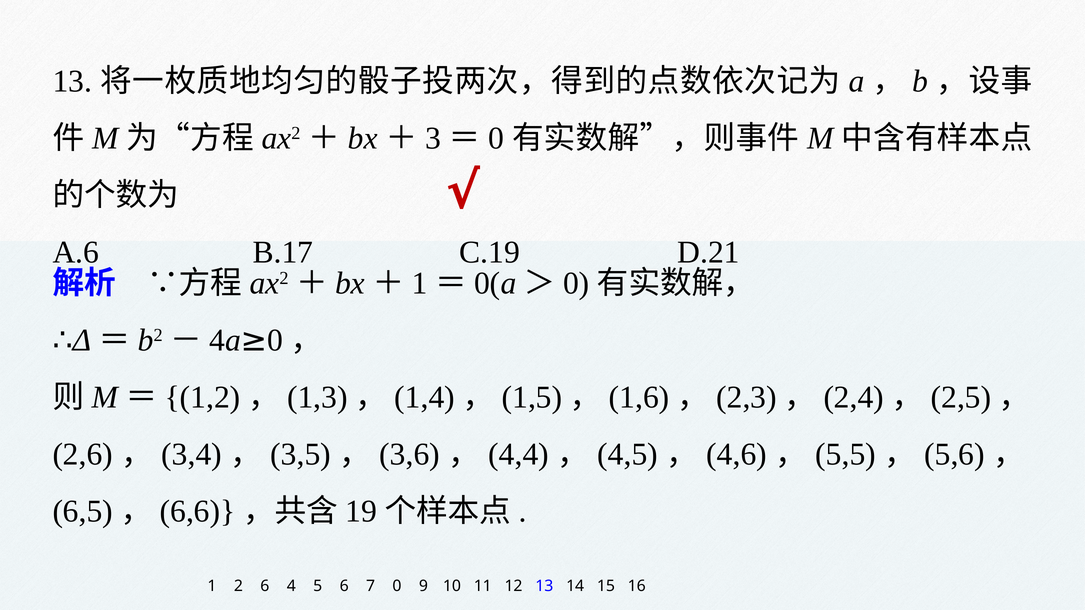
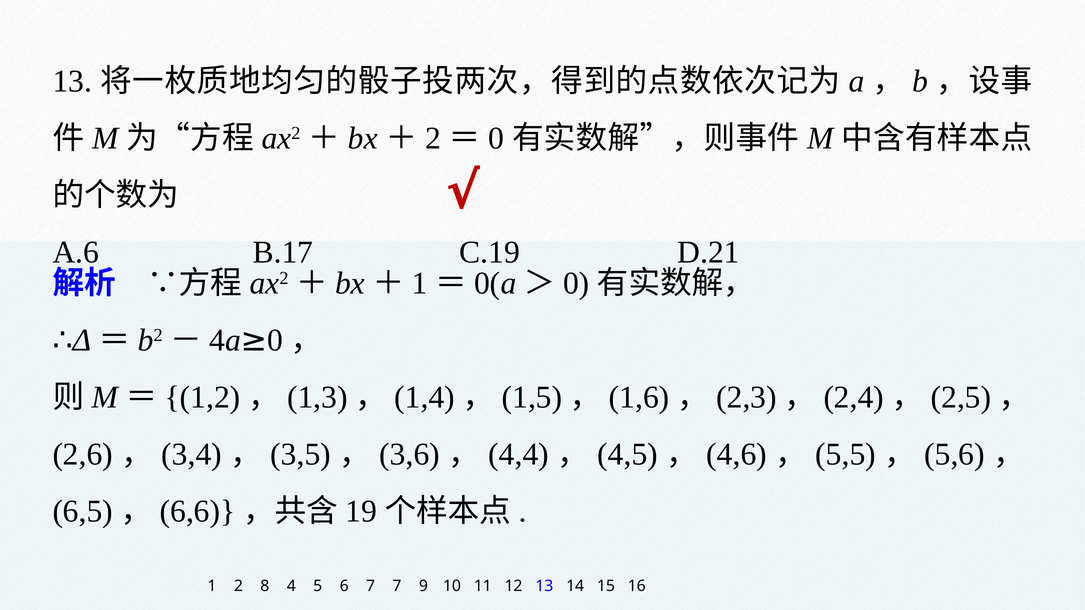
3: 3 -> 2 (433, 138)
2 6: 6 -> 8 (265, 587)
7 0: 0 -> 7 (397, 587)
